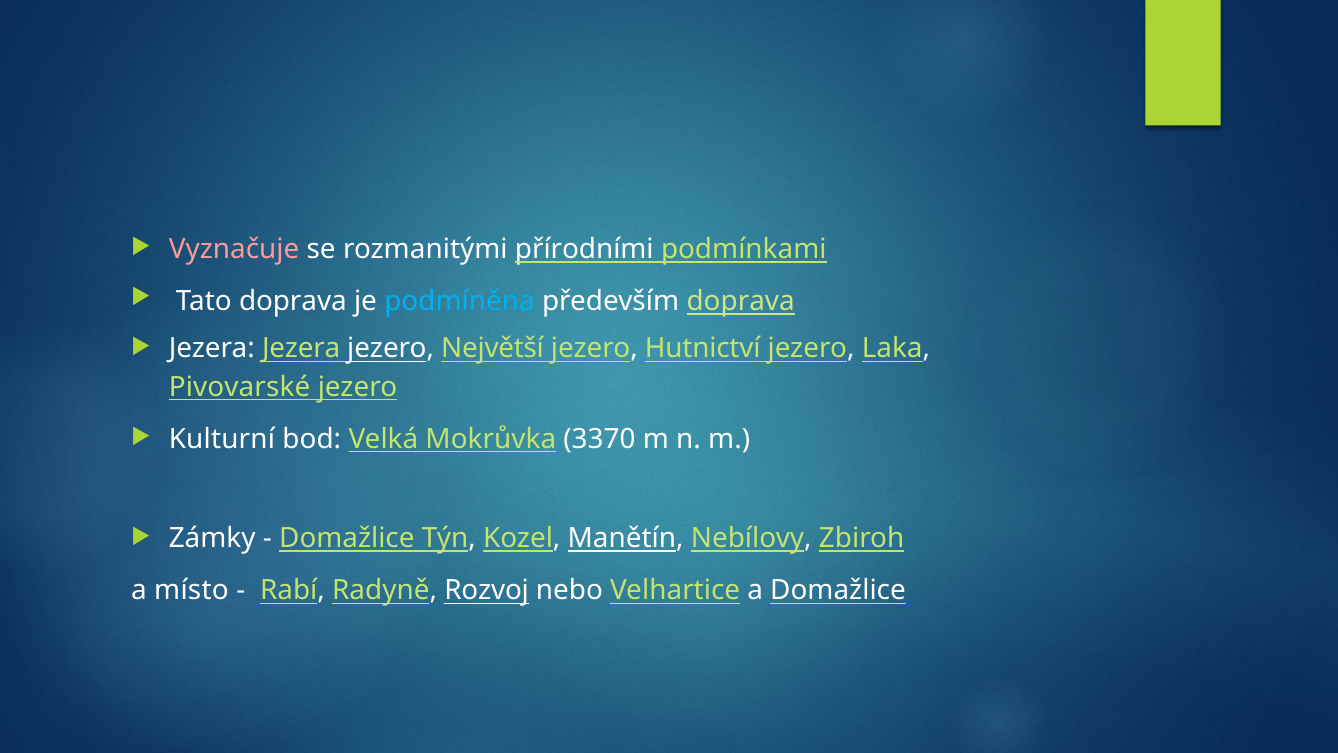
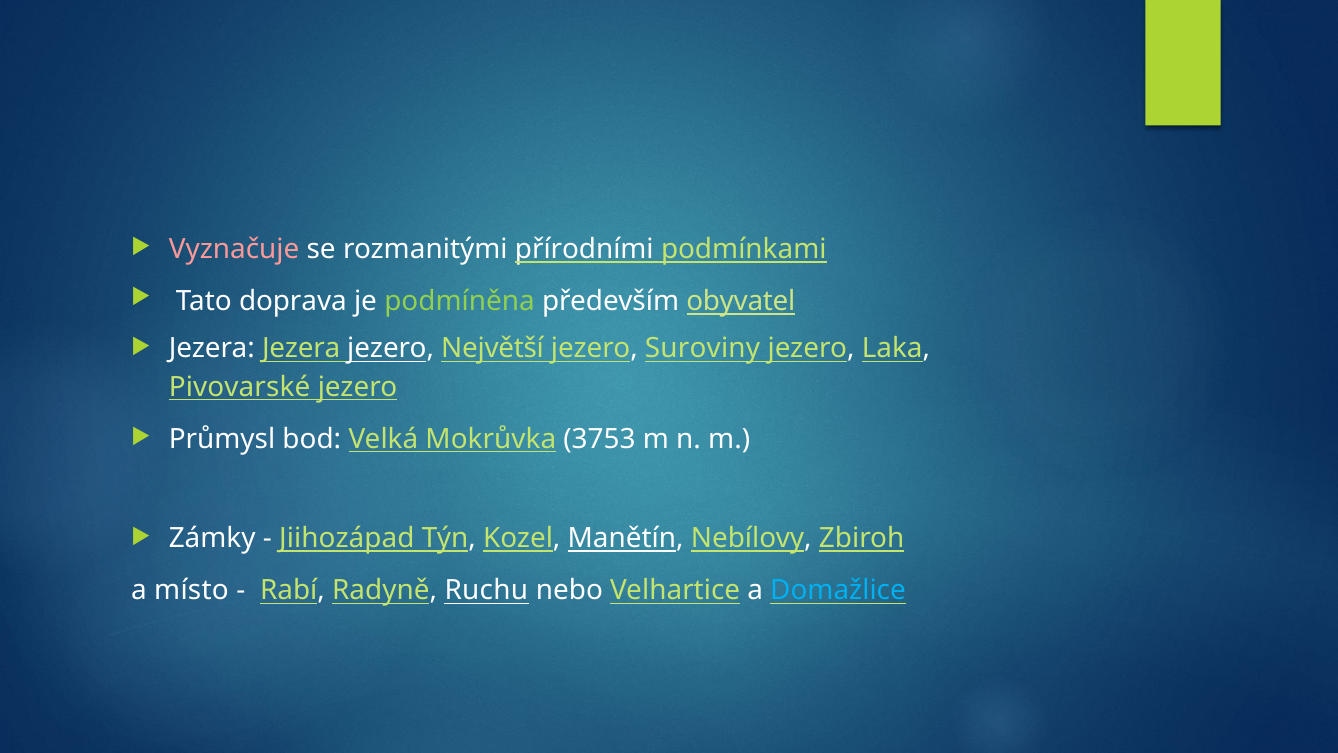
podmíněna colour: light blue -> light green (460, 301)
především doprava: doprava -> obyvatel (741, 301)
Hutnictví: Hutnictví -> Suroviny (703, 348)
Kulturní: Kulturní -> Průmysl (222, 439)
3370: 3370 -> 3753 (599, 439)
Domažlice: Domažlice -> Jiihozápad (347, 538)
Rozvoj: Rozvoj -> Ruchu (486, 590)
Domažlice colour: white -> light blue (838, 590)
